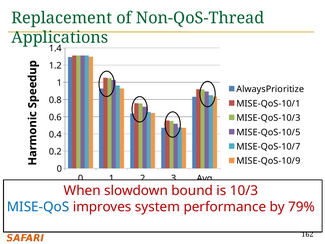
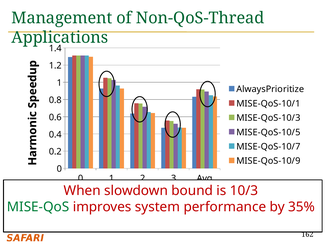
Replacement: Replacement -> Management (62, 18)
MISE-QoS colour: blue -> green (38, 207)
79%: 79% -> 35% (302, 207)
